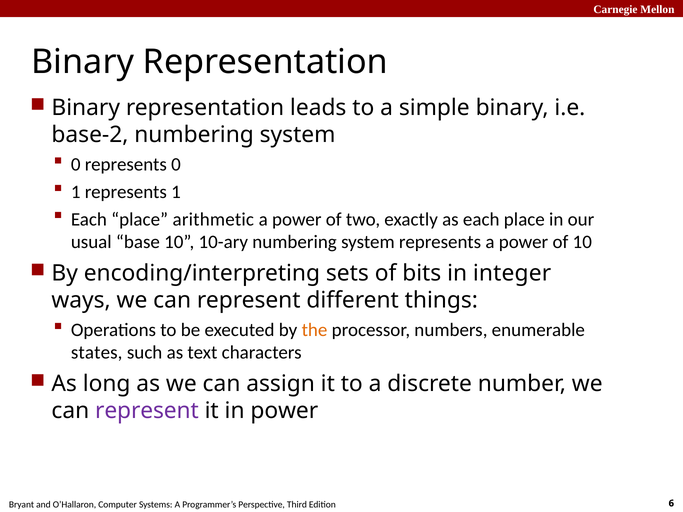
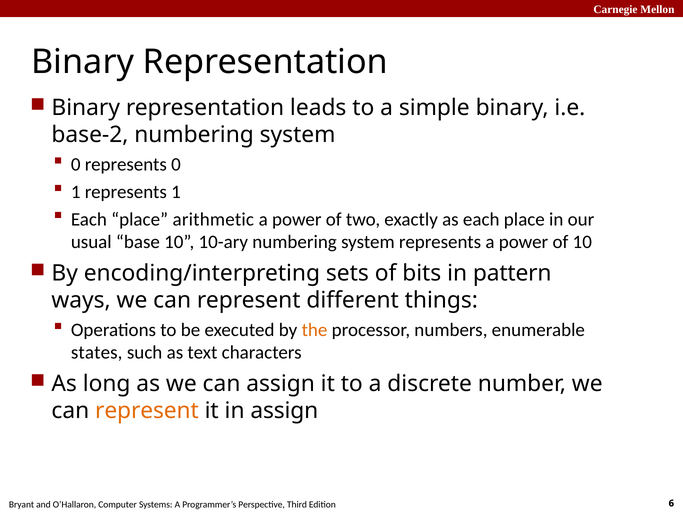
integer: integer -> pattern (512, 273)
represent colour: purple -> orange (147, 411)
in power: power -> assign (284, 411)
